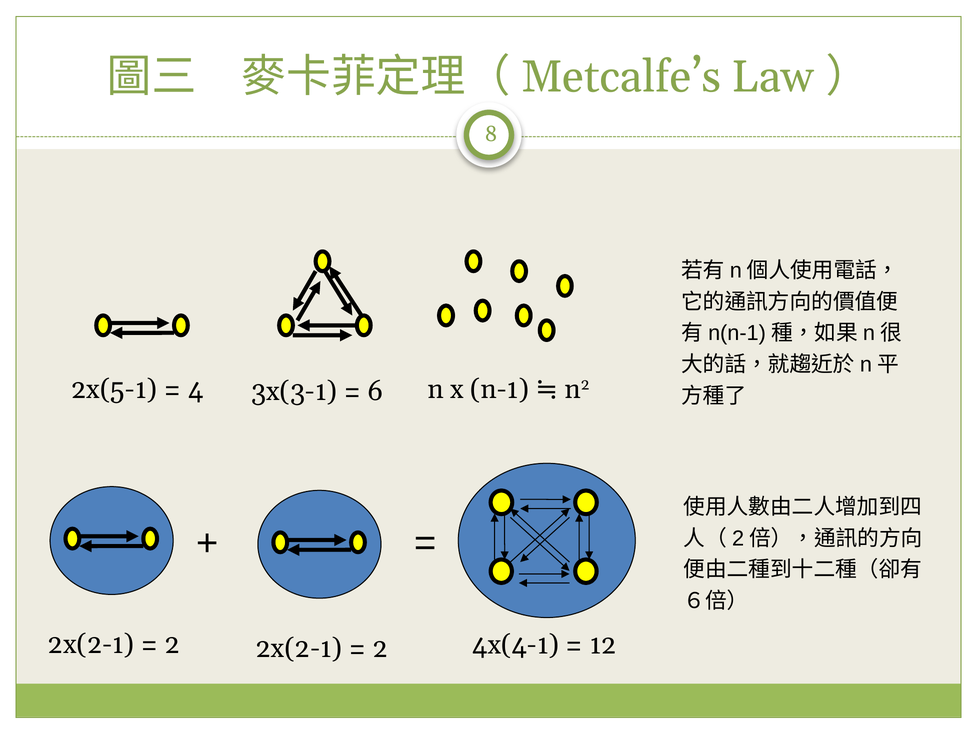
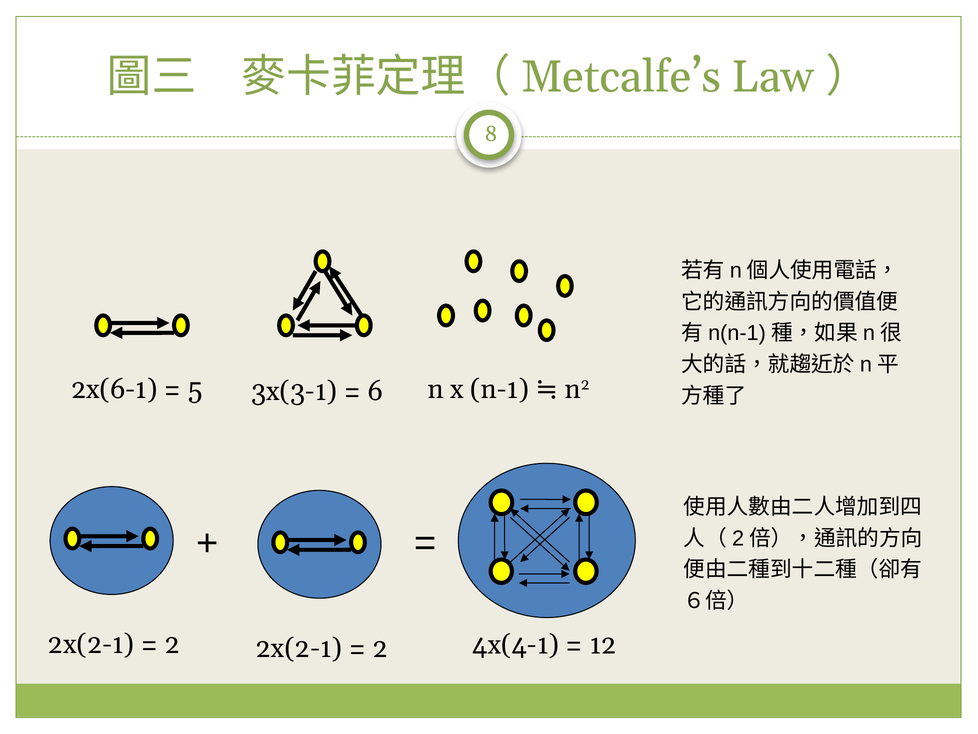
2x(5-1: 2x(5-1 -> 2x(6-1 (114, 389)
4: 4 -> 5 (195, 389)
